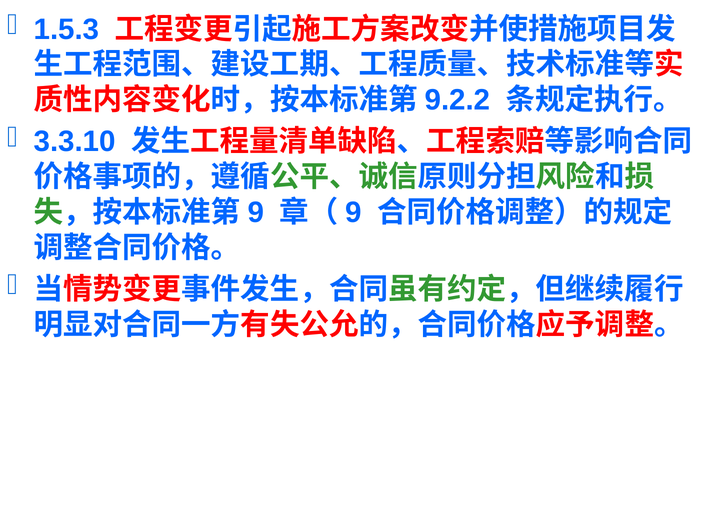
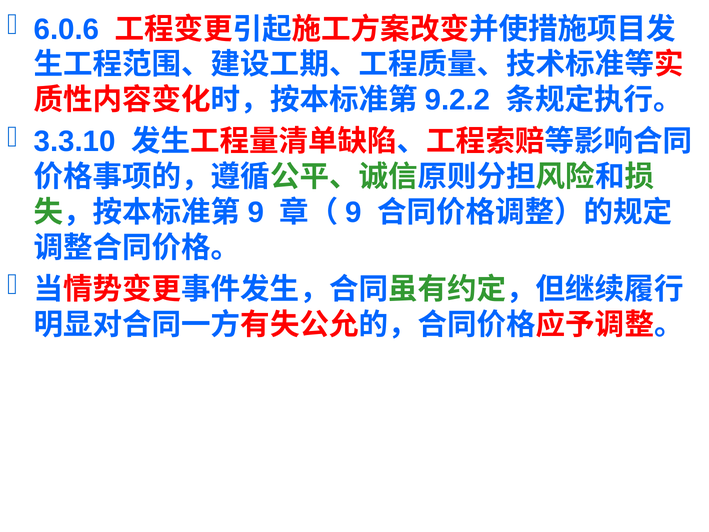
1.5.3: 1.5.3 -> 6.0.6 (66, 29)
